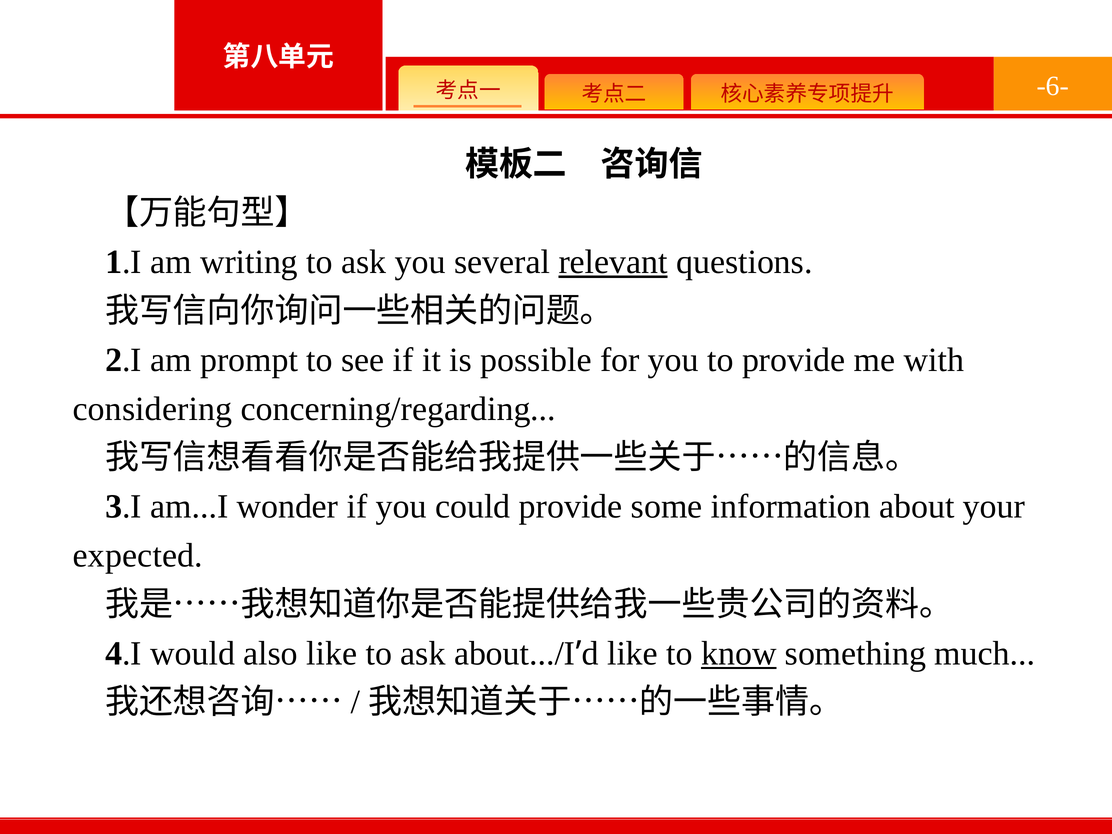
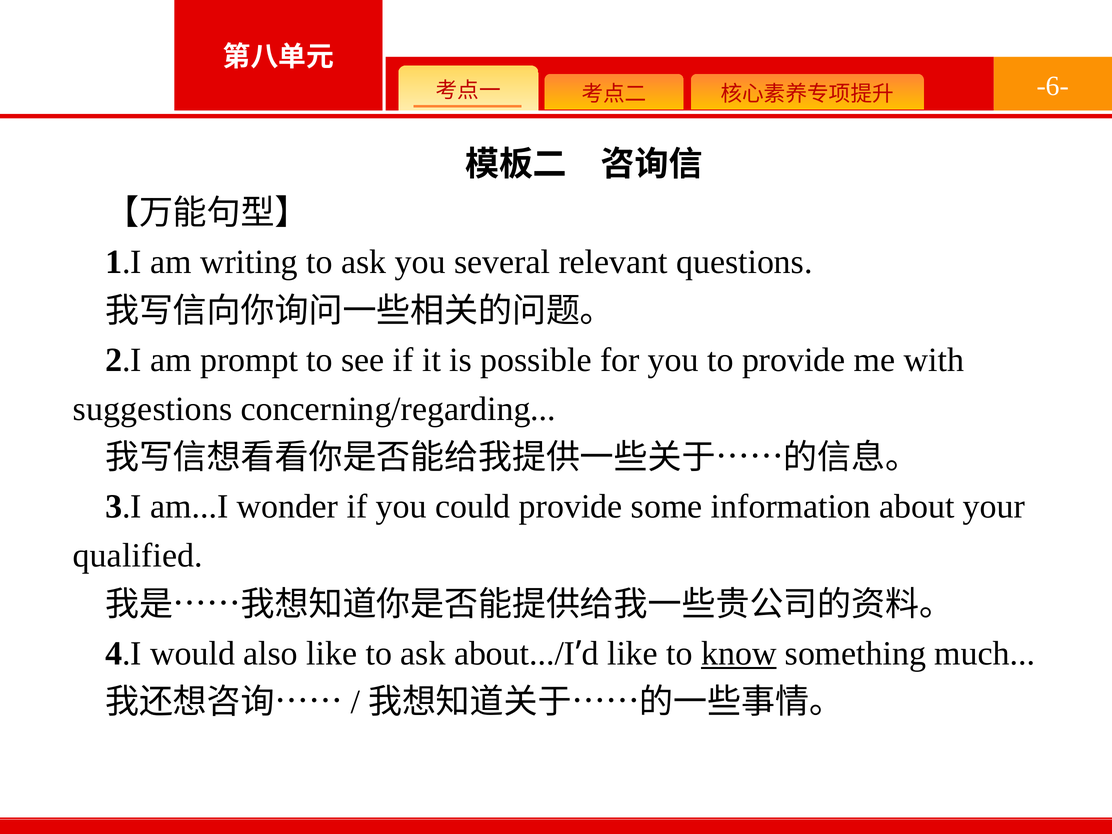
relevant underline: present -> none (613, 262)
considering: considering -> suggestions (153, 409)
expected: expected -> qualified (138, 556)
